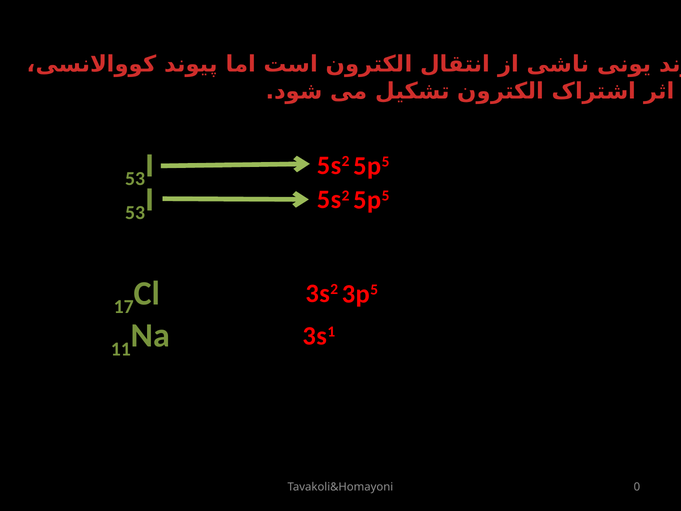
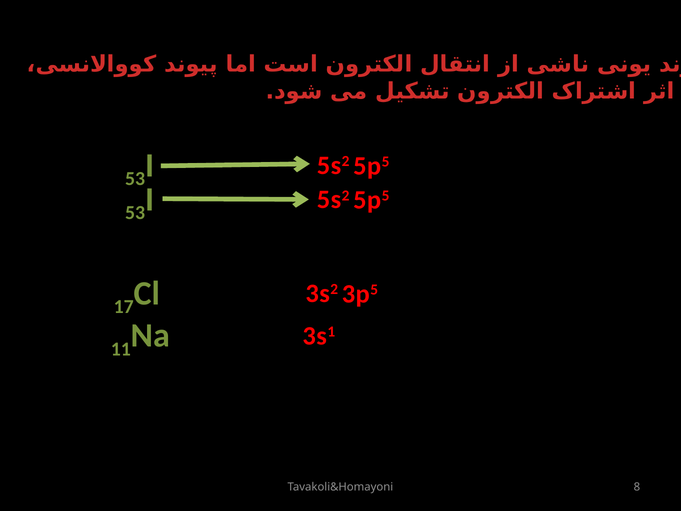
0: 0 -> 8 (637, 487)
